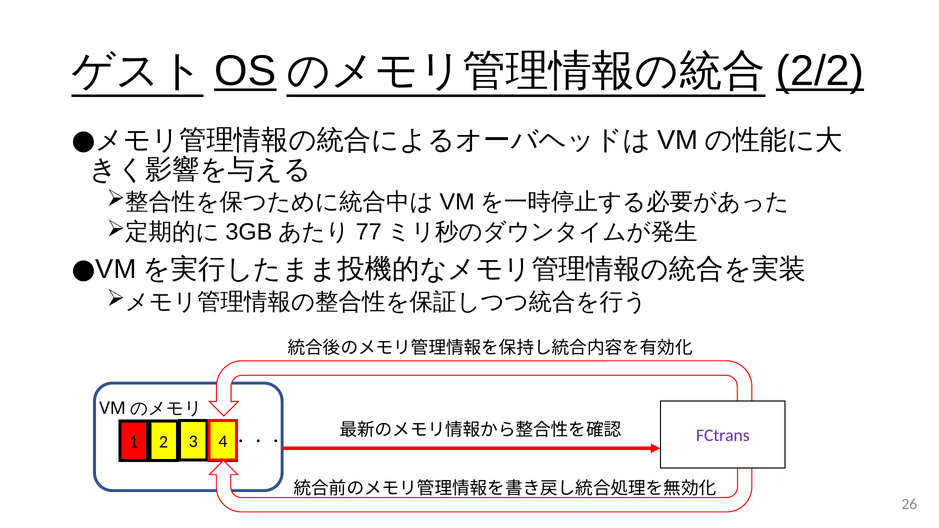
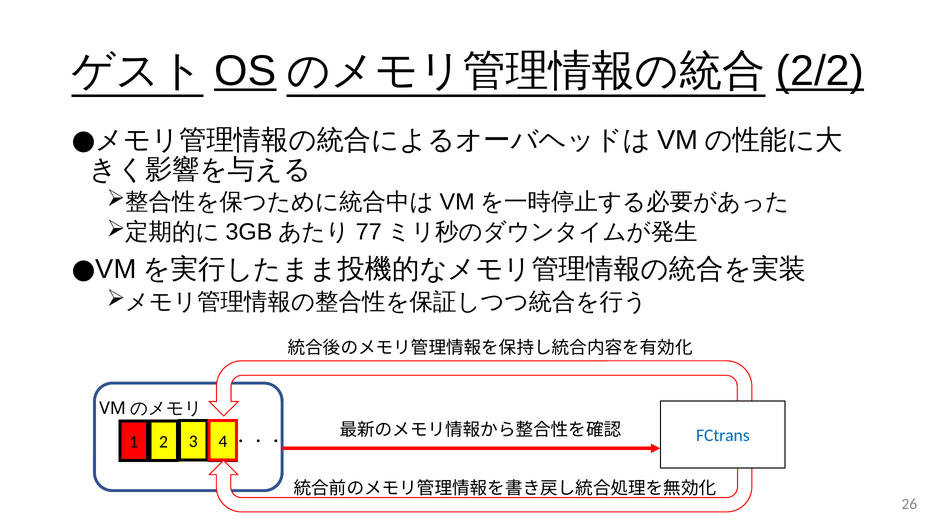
FCtrans colour: purple -> blue (723, 436)
